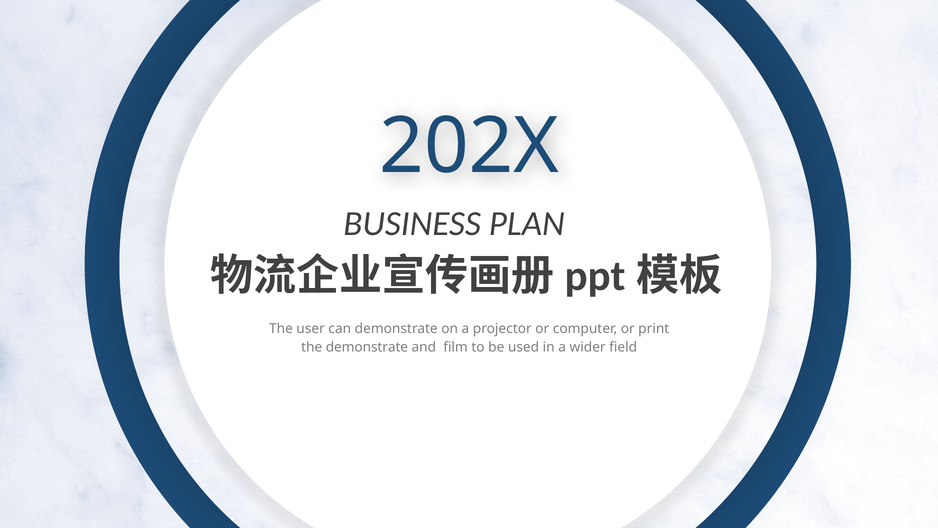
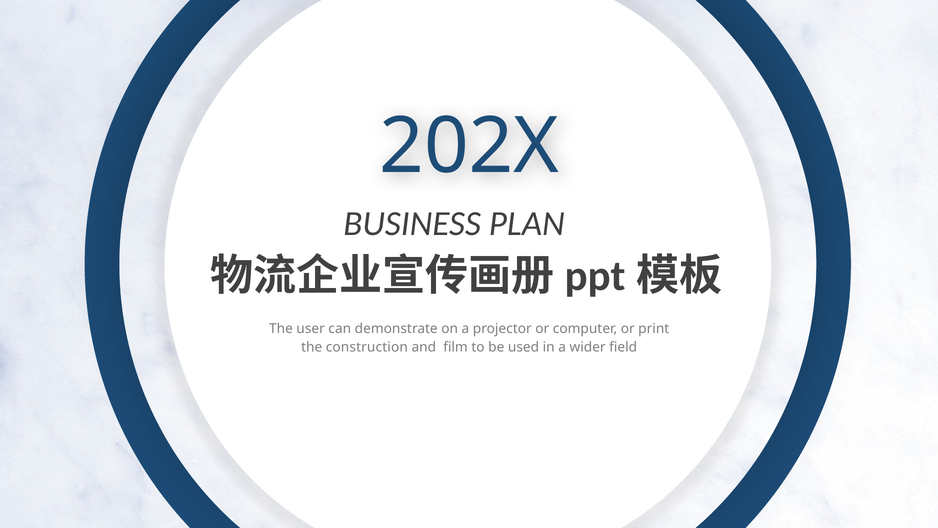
the demonstrate: demonstrate -> construction (367, 347)
